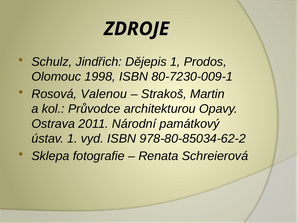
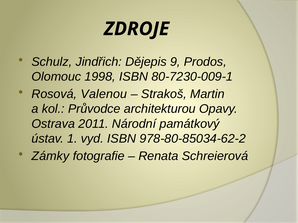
Dějepis 1: 1 -> 9 (175, 62)
Sklepa: Sklepa -> Zámky (50, 156)
